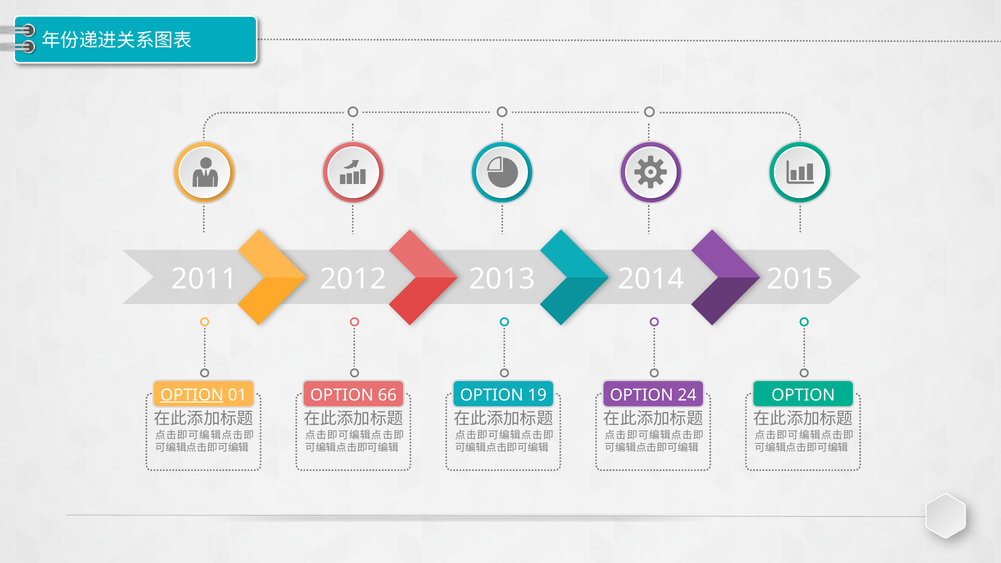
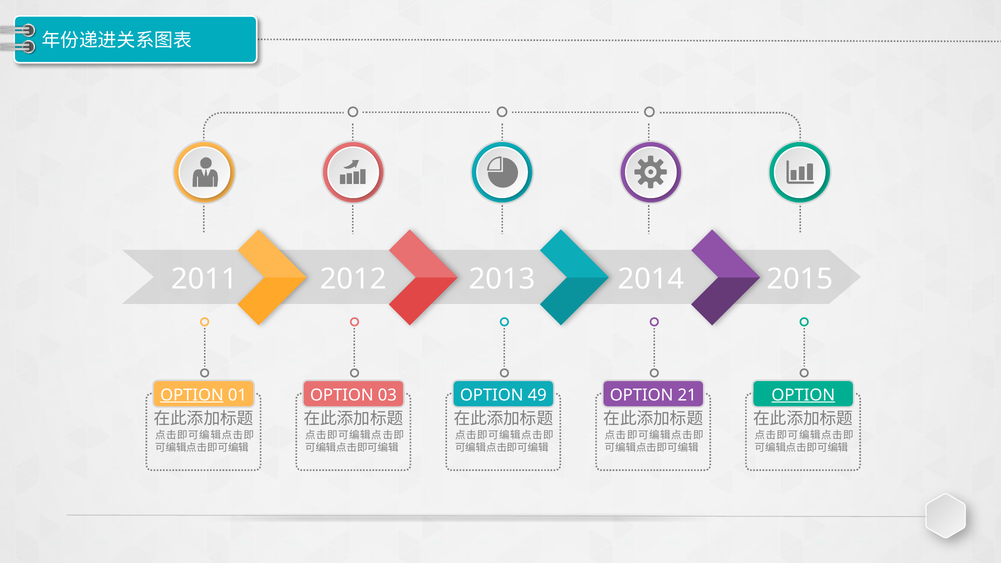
66: 66 -> 03 (387, 395)
19: 19 -> 49 (537, 395)
24: 24 -> 21 (687, 395)
OPTION underline: none -> present (803, 395)
